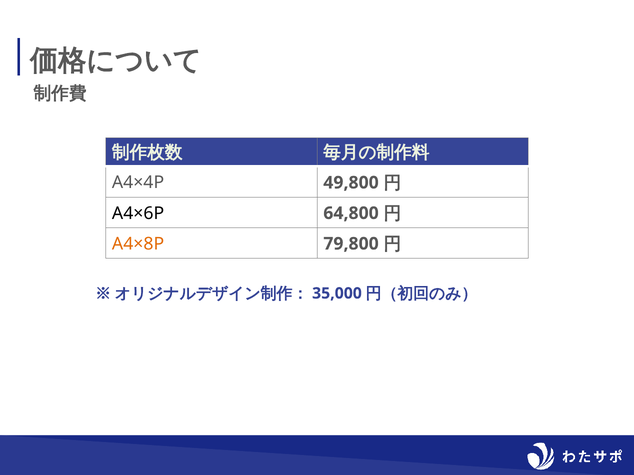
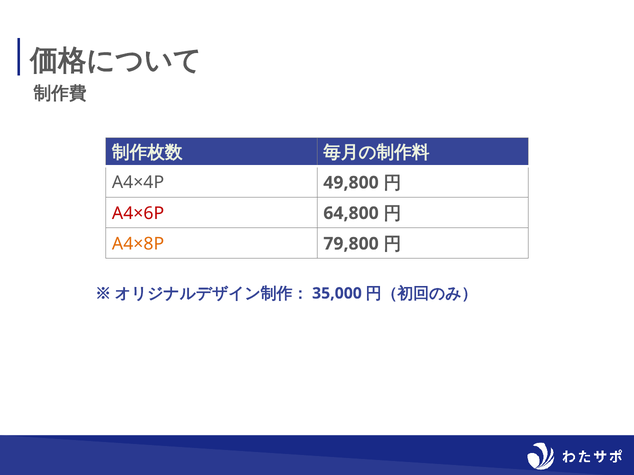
A4×6P colour: black -> red (138, 213)
